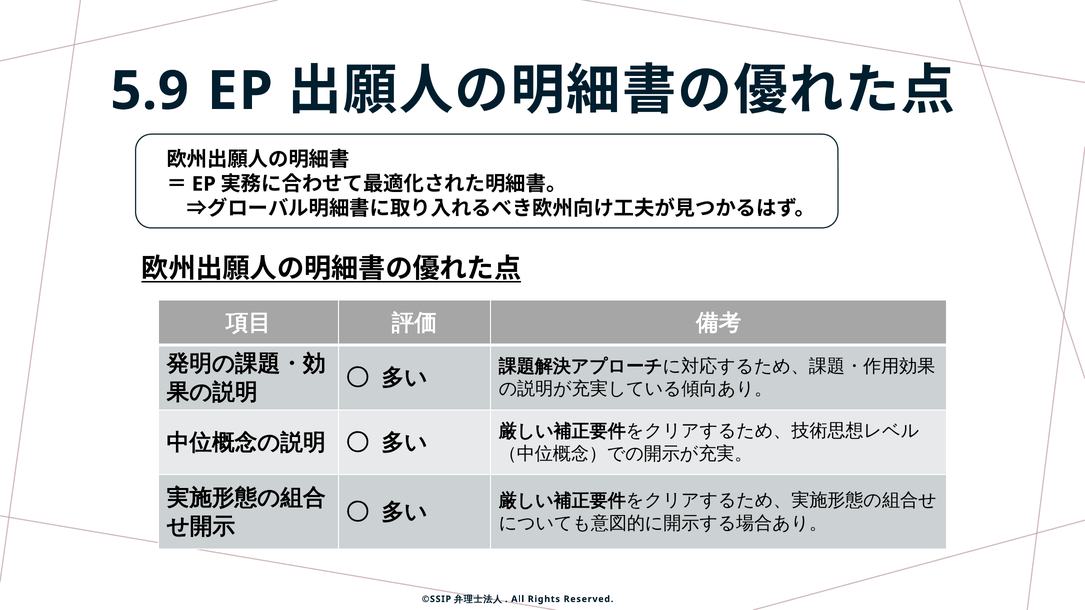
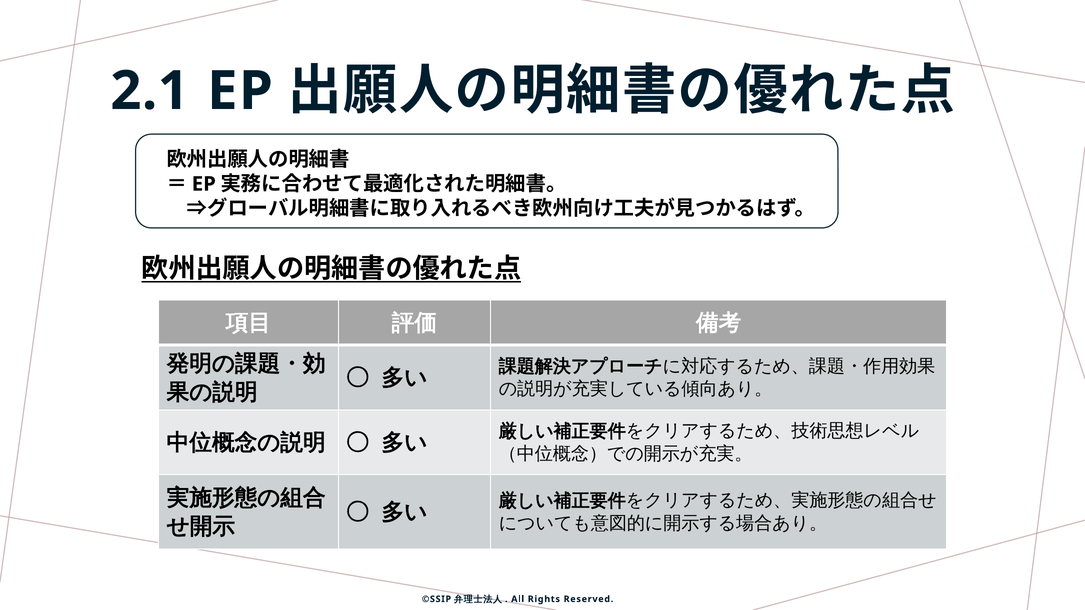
5.9: 5.9 -> 2.1 (150, 91)
